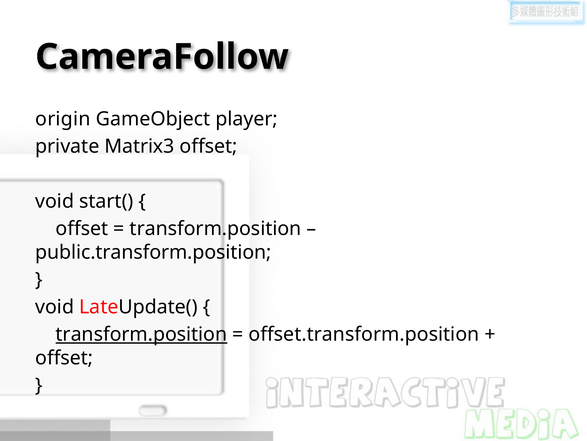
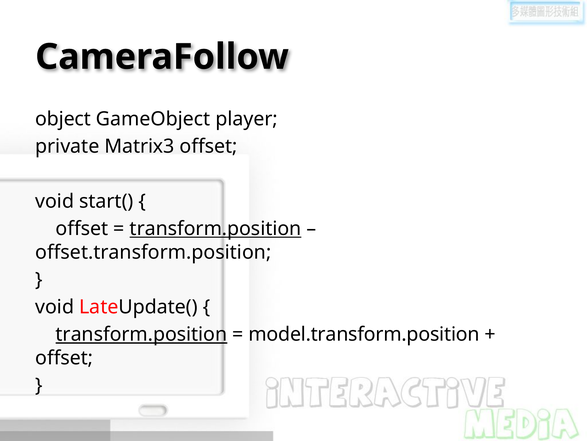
origin: origin -> object (63, 119)
transform.position underline: none -> present (215, 228)
public.transform.position: public.transform.position -> offset.transform.position (153, 252)
offset.transform.position: offset.transform.position -> model.transform.position (364, 334)
